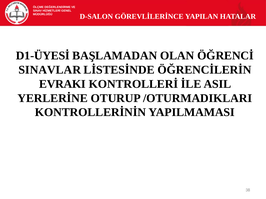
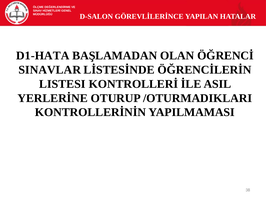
D1-ÜYESİ: D1-ÜYESİ -> D1-HATA (43, 56)
EVRAKI: EVRAKI -> LISTESI (62, 84)
